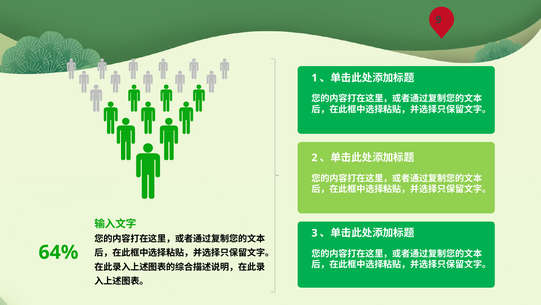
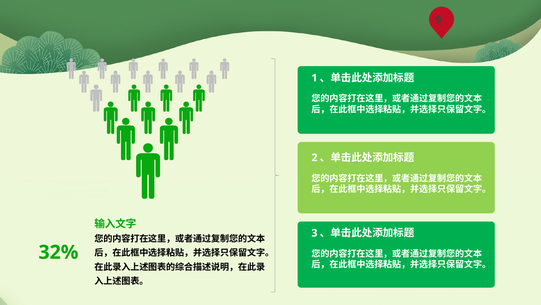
64%: 64% -> 32% (58, 252)
